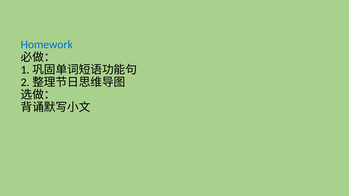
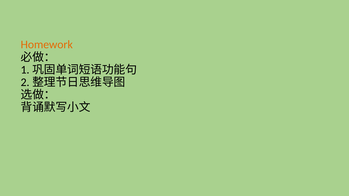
Homework colour: blue -> orange (47, 45)
